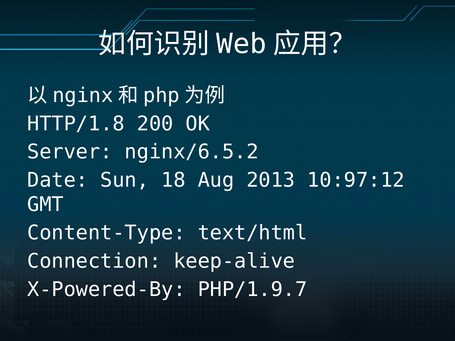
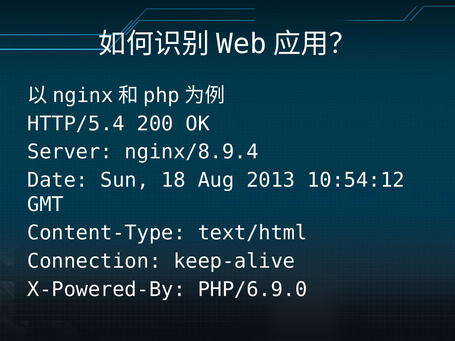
HTTP/1.8: HTTP/1.8 -> HTTP/5.4 (76, 124)
nginx/6.5.2: nginx/6.5.2 -> nginx/8.9.4 (192, 152)
10:97:12: 10:97:12 -> 10:54:12 (356, 180)
PHP/1.9.7: PHP/1.9.7 -> PHP/6.9.0 (253, 290)
